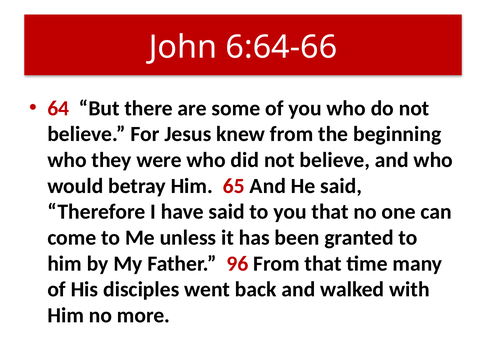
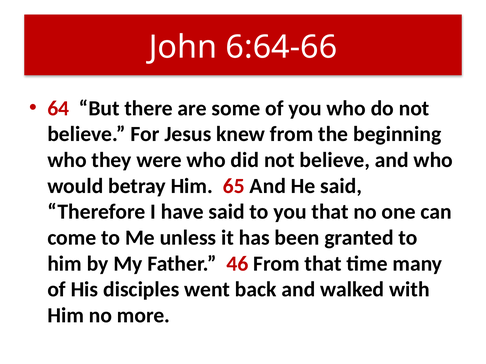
96: 96 -> 46 (237, 264)
